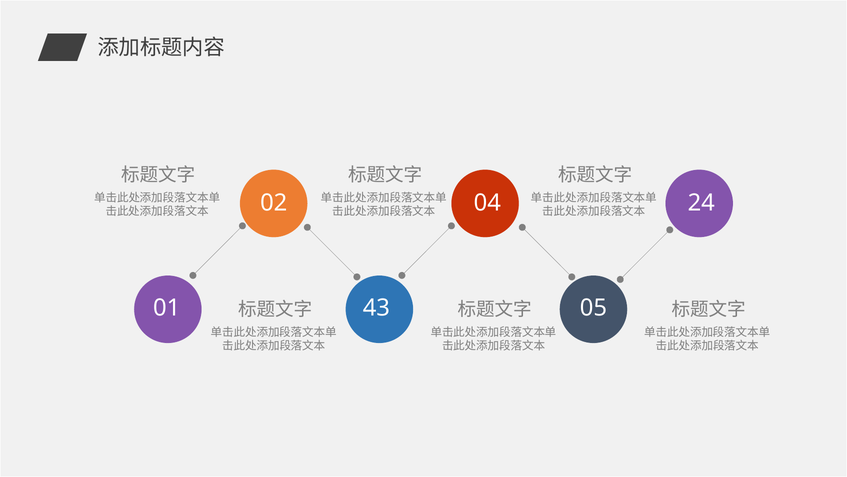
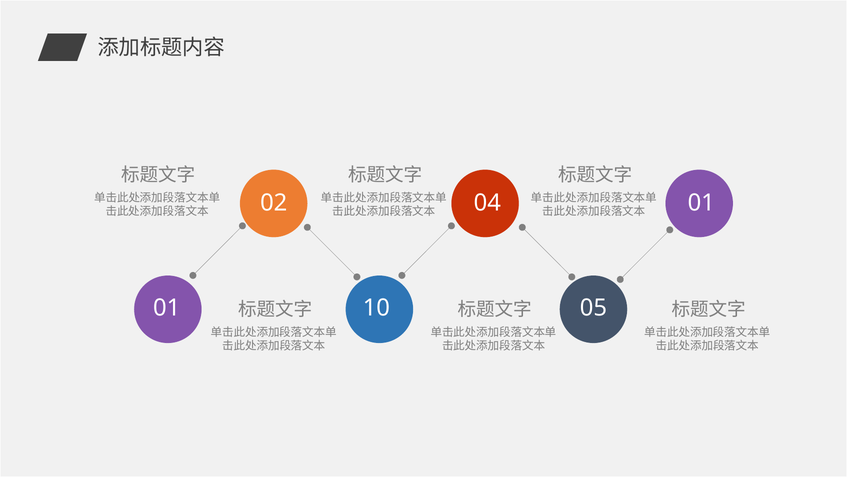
04 24: 24 -> 01 (701, 203)
43: 43 -> 10 (376, 308)
